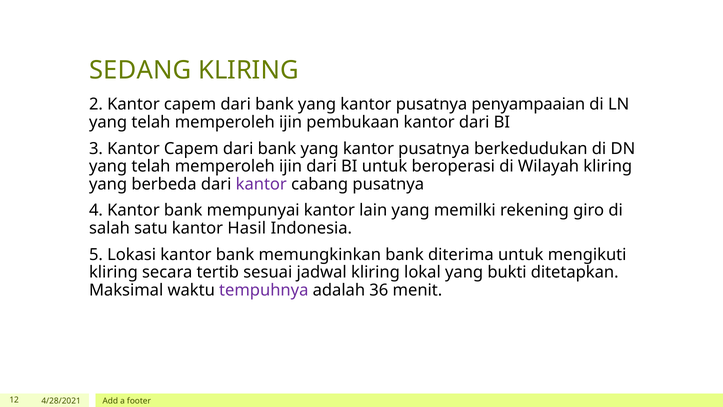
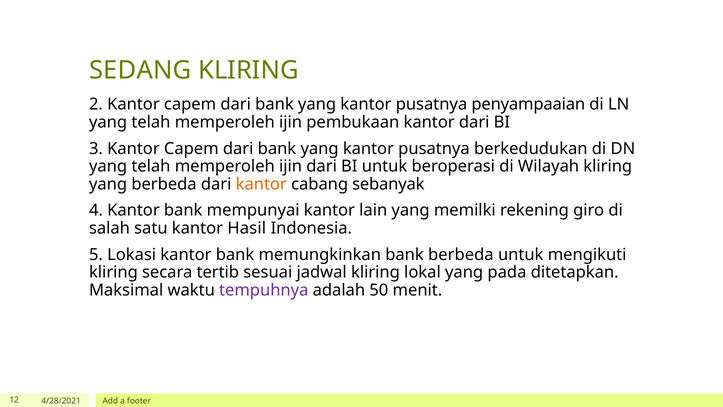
kantor colour: purple -> orange (261, 184)
cabang pusatnya: pusatnya -> sebanyak (388, 184)
bank diterima: diterima -> berbeda (461, 254)
bukti: bukti -> pada (507, 272)
36: 36 -> 50 (379, 290)
